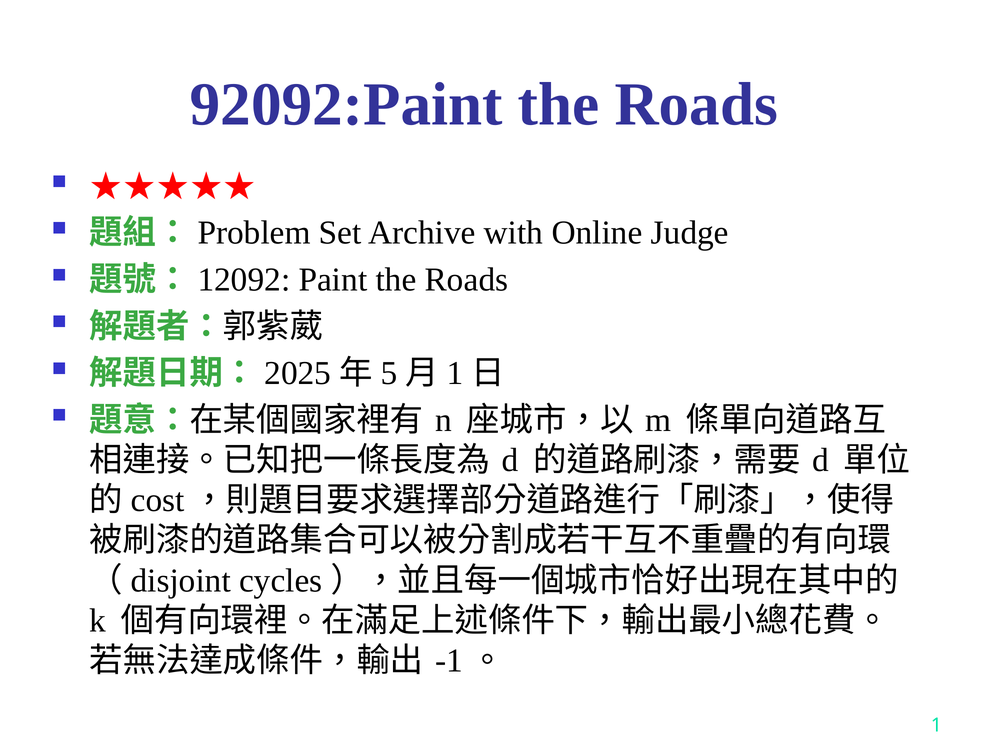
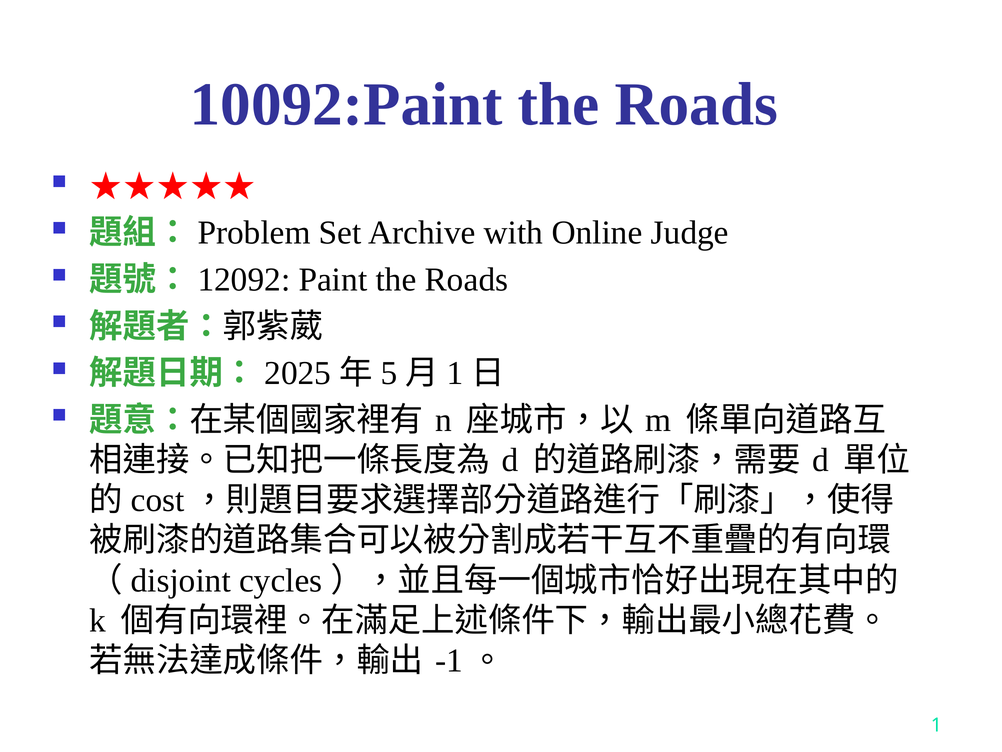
92092:Paint: 92092:Paint -> 10092:Paint (346, 104)
